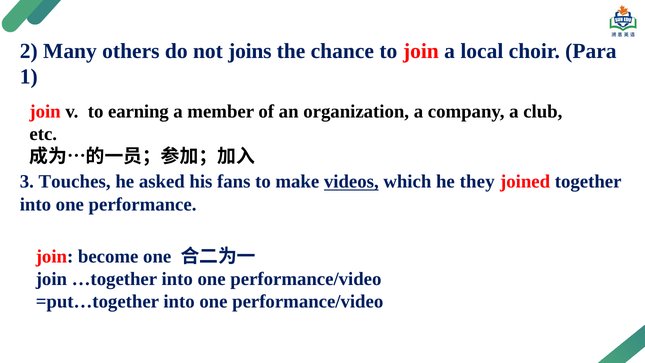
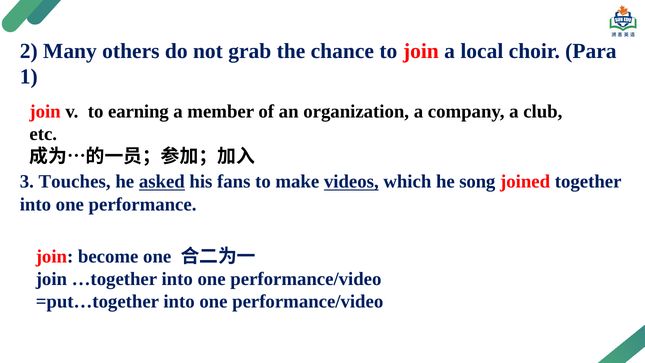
joins: joins -> grab (250, 51)
asked underline: none -> present (162, 182)
they: they -> song (477, 182)
